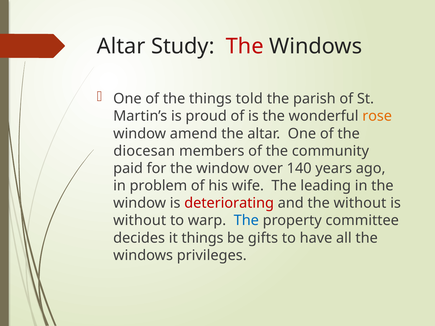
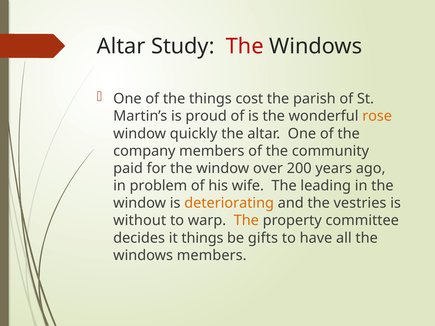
told: told -> cost (249, 99)
amend: amend -> quickly (194, 134)
diocesan: diocesan -> company (144, 151)
140: 140 -> 200 (299, 168)
deteriorating colour: red -> orange (229, 203)
the without: without -> vestries (360, 203)
The colour: blue -> orange (246, 221)
windows privileges: privileges -> members (212, 255)
